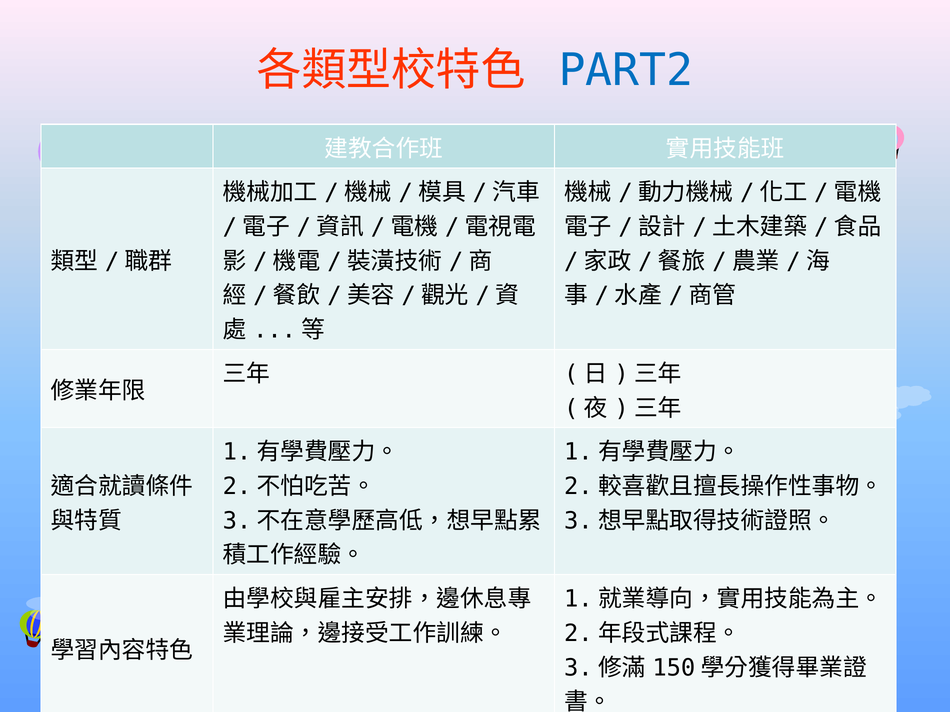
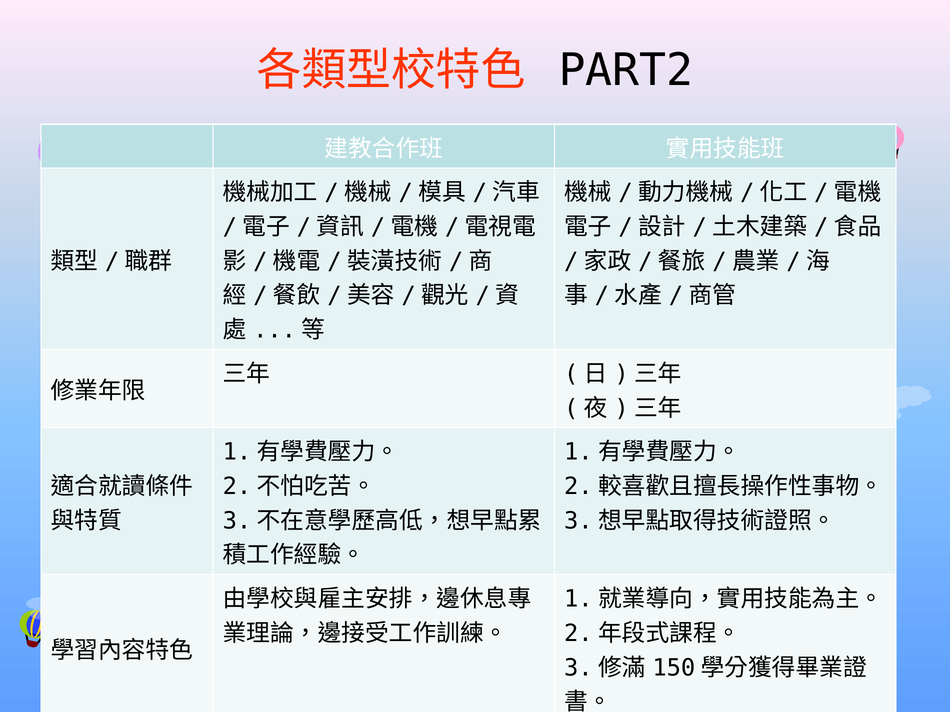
PART2 colour: blue -> black (626, 70)
